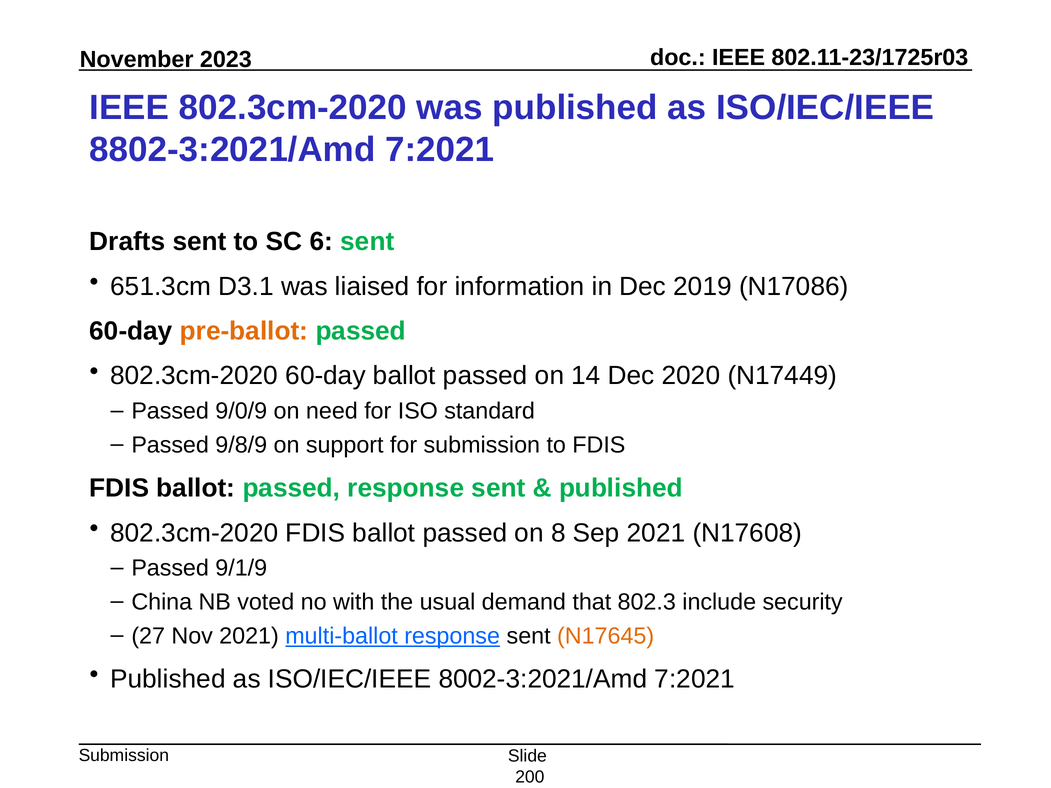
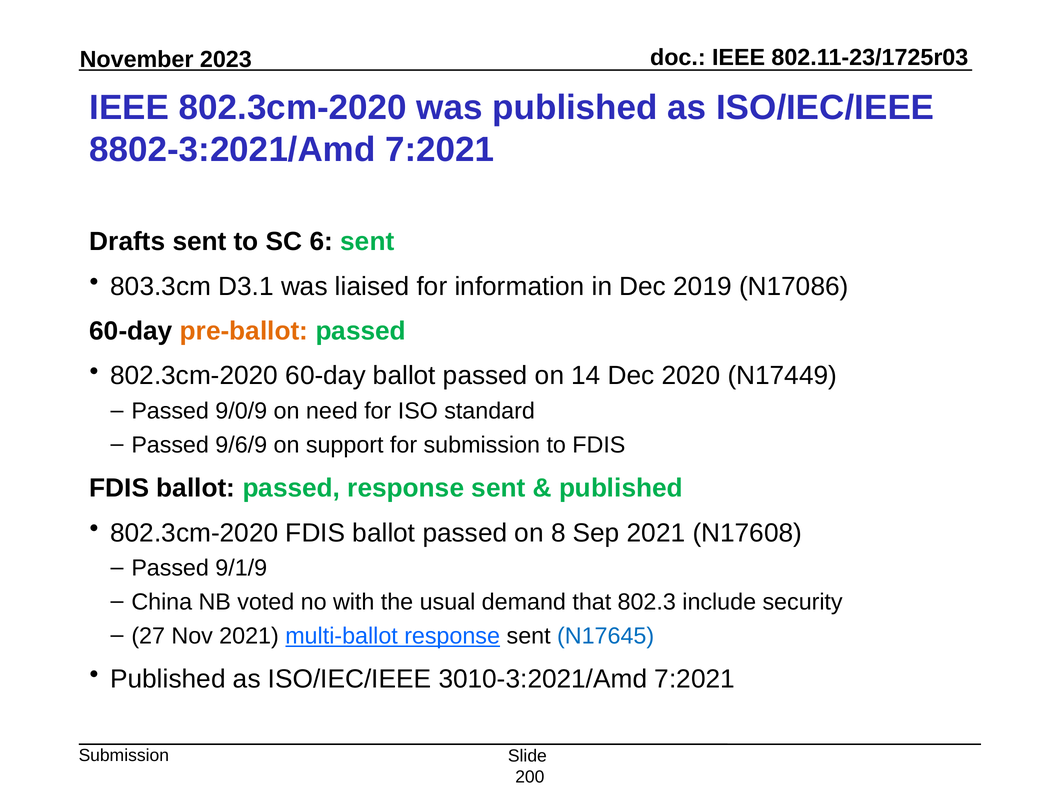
651.3cm: 651.3cm -> 803.3cm (161, 287)
9/8/9: 9/8/9 -> 9/6/9 (241, 445)
N17645 colour: orange -> blue (606, 636)
8002-3:2021/Amd: 8002-3:2021/Amd -> 3010-3:2021/Amd (543, 679)
